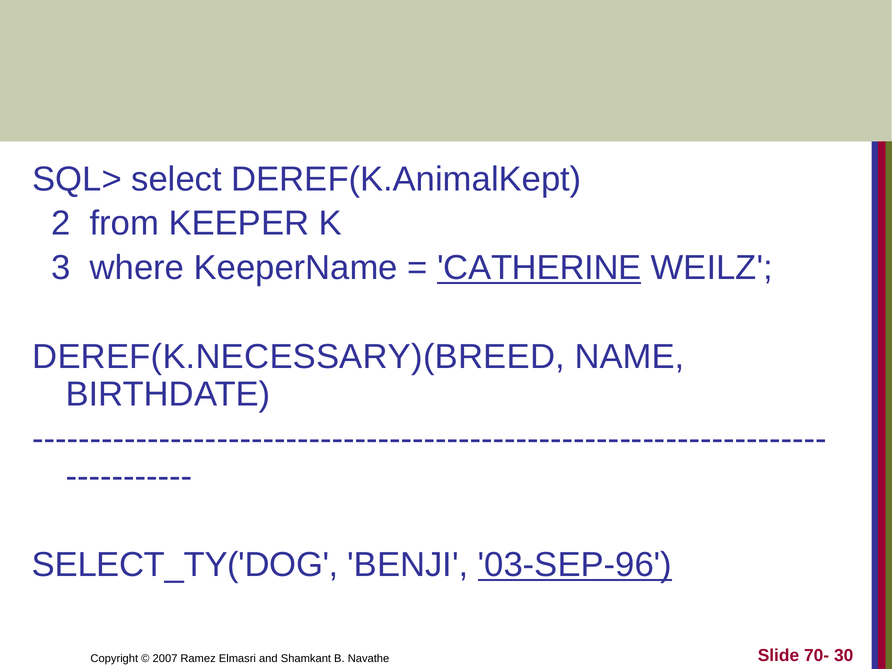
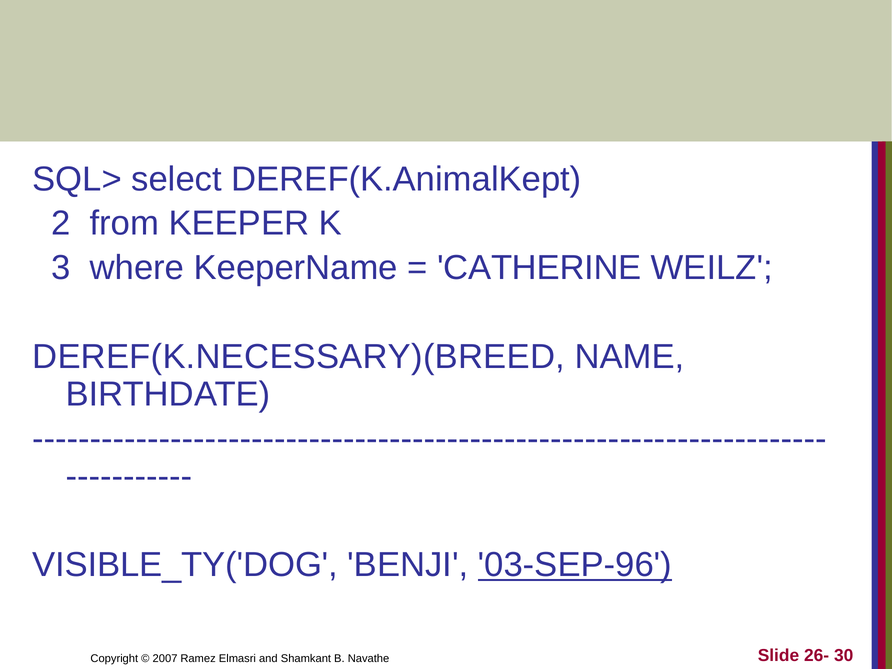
CATHERINE underline: present -> none (539, 268)
SELECT_TY('DOG: SELECT_TY('DOG -> VISIBLE_TY('DOG (185, 565)
70-: 70- -> 26- (817, 655)
